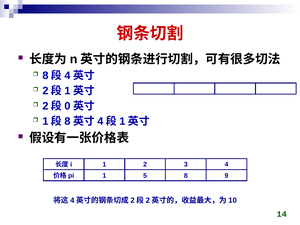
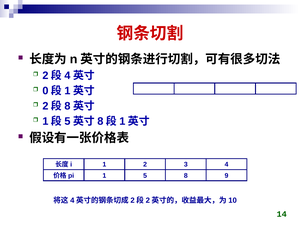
8: 8 -> 2 (45, 75)
2: 2 -> 0 (45, 91)
0: 0 -> 8 (67, 106)
8: 8 -> 5 (67, 121)
4: 4 -> 8 (100, 121)
